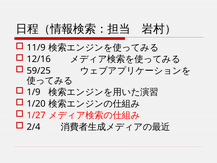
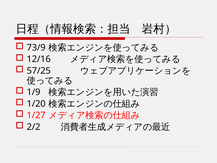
11/9: 11/9 -> 73/9 (36, 47)
59/25: 59/25 -> 57/25 (39, 71)
2/4: 2/4 -> 2/2 (34, 127)
